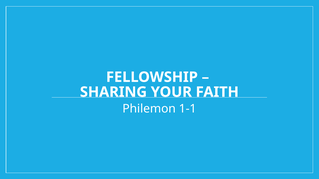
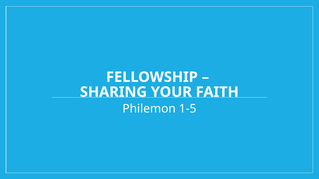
1-1: 1-1 -> 1-5 (188, 109)
